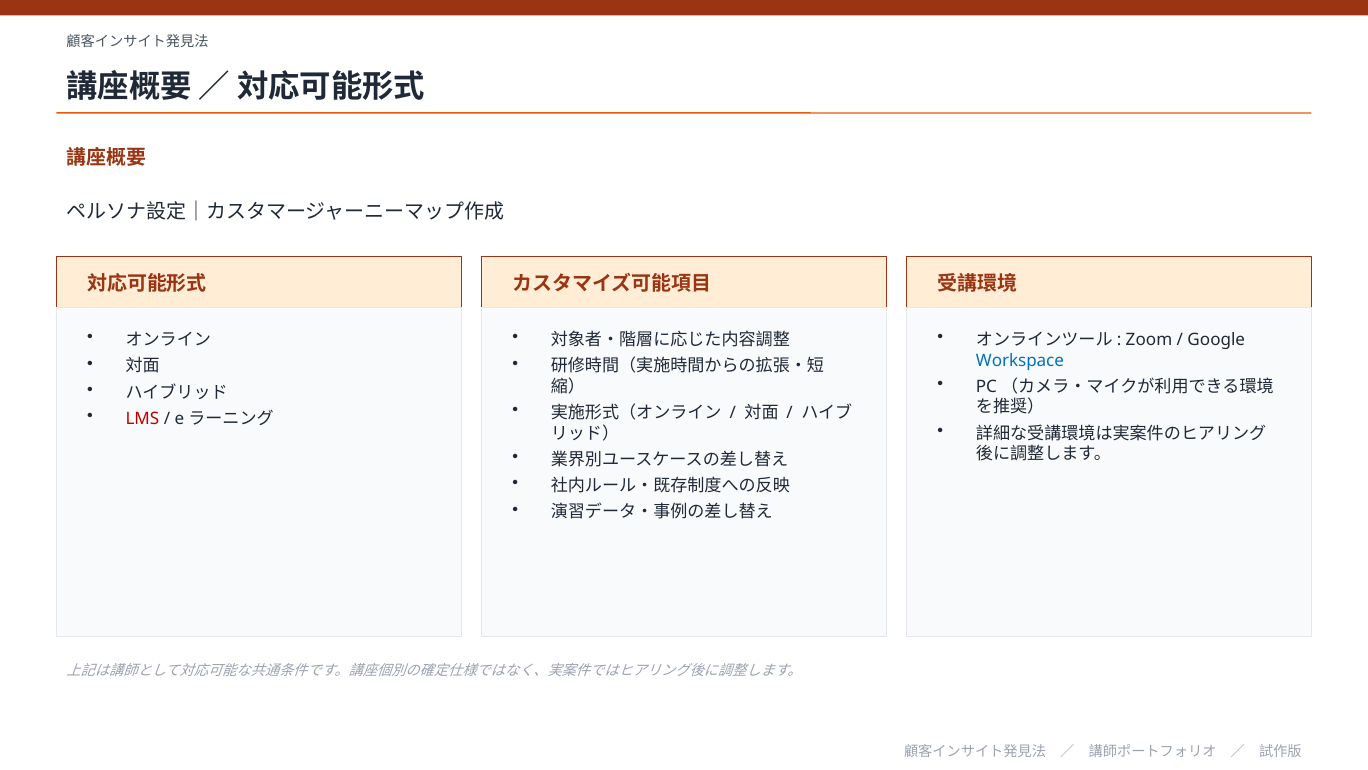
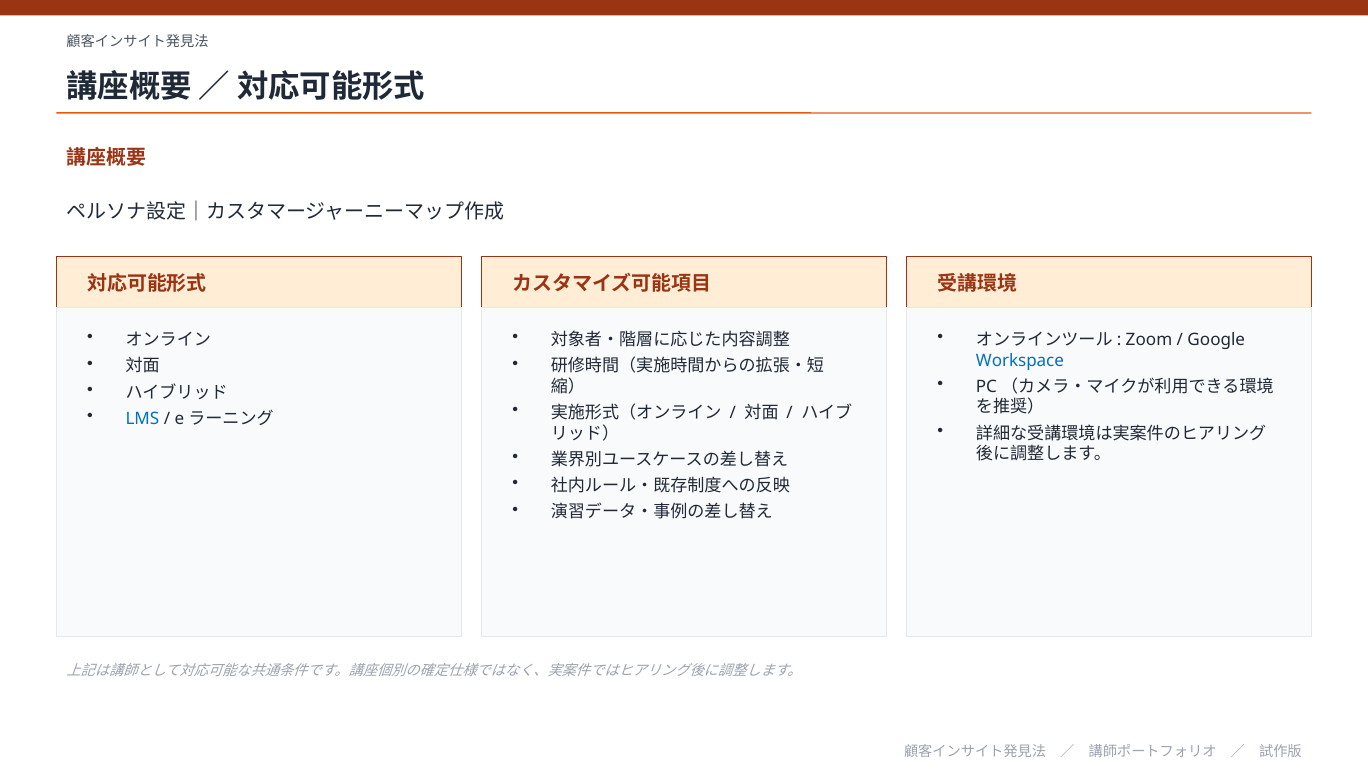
LMS colour: red -> blue (142, 418)
